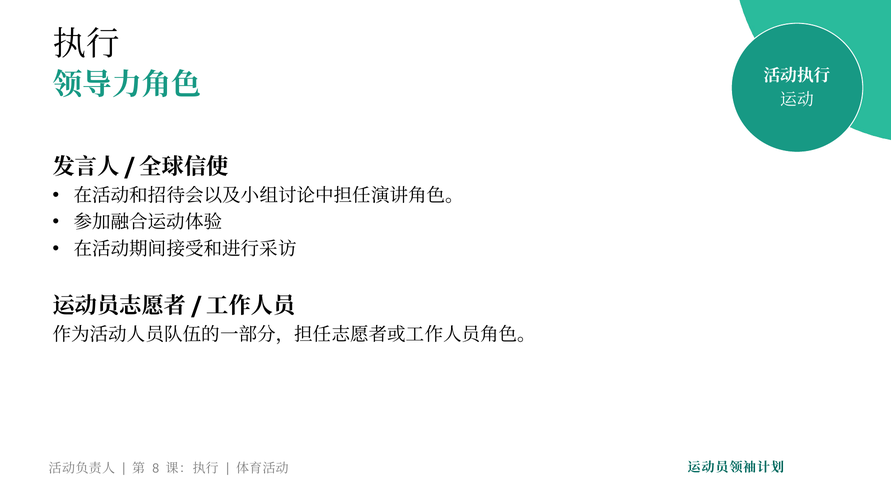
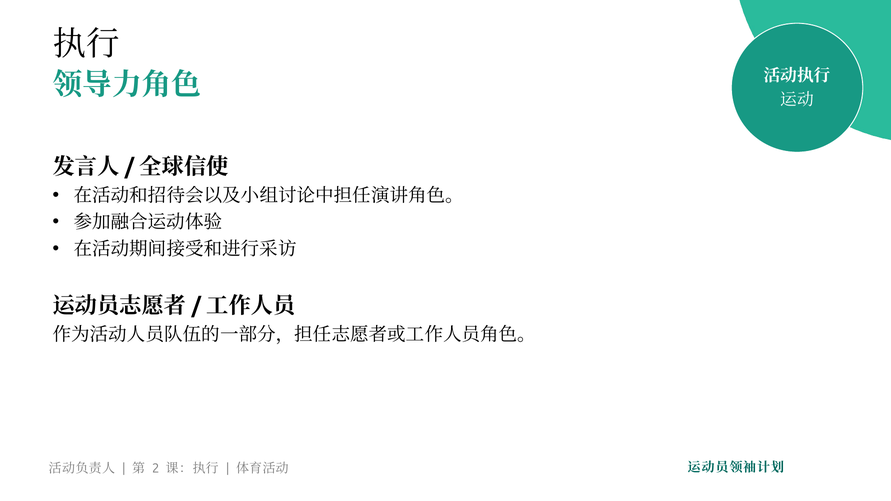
8: 8 -> 2 (156, 468)
